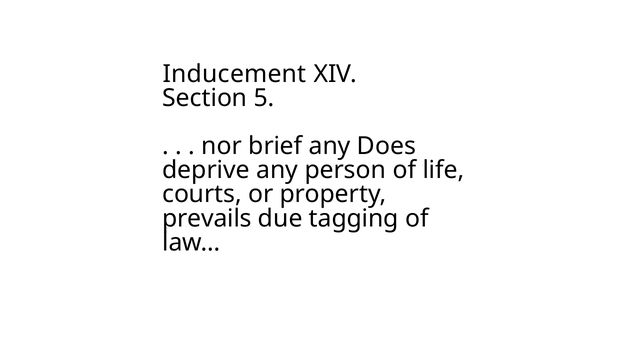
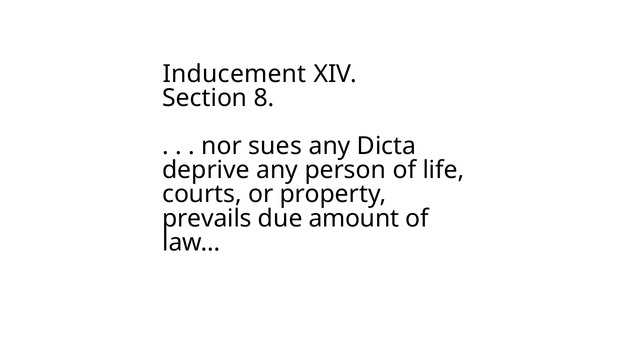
5: 5 -> 8 (264, 98)
brief: brief -> sues (275, 146)
Does: Does -> Dicta (387, 146)
tagging: tagging -> amount (354, 218)
